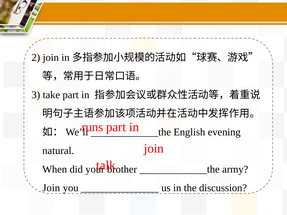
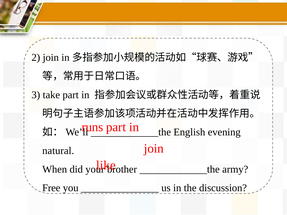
talk: talk -> like (106, 165)
Join: Join -> Free (51, 188)
